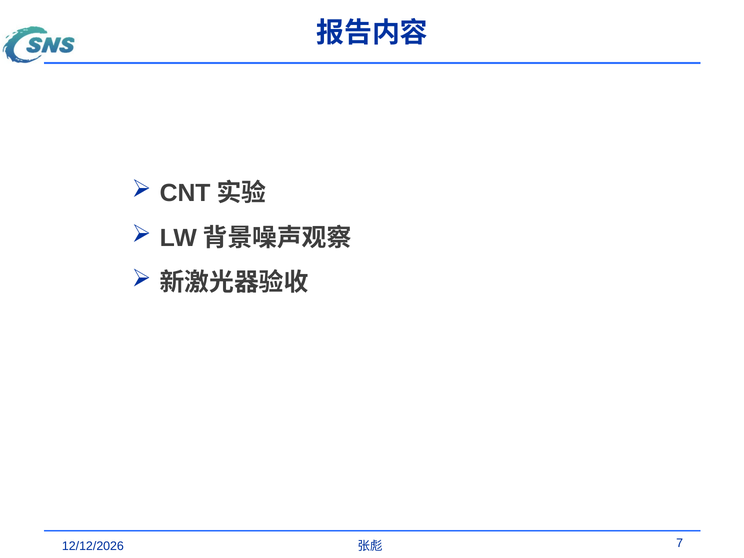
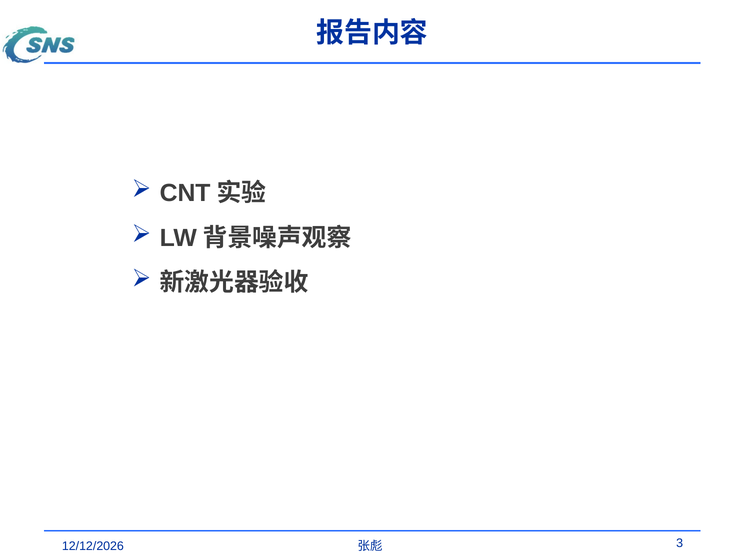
7: 7 -> 3 (680, 543)
